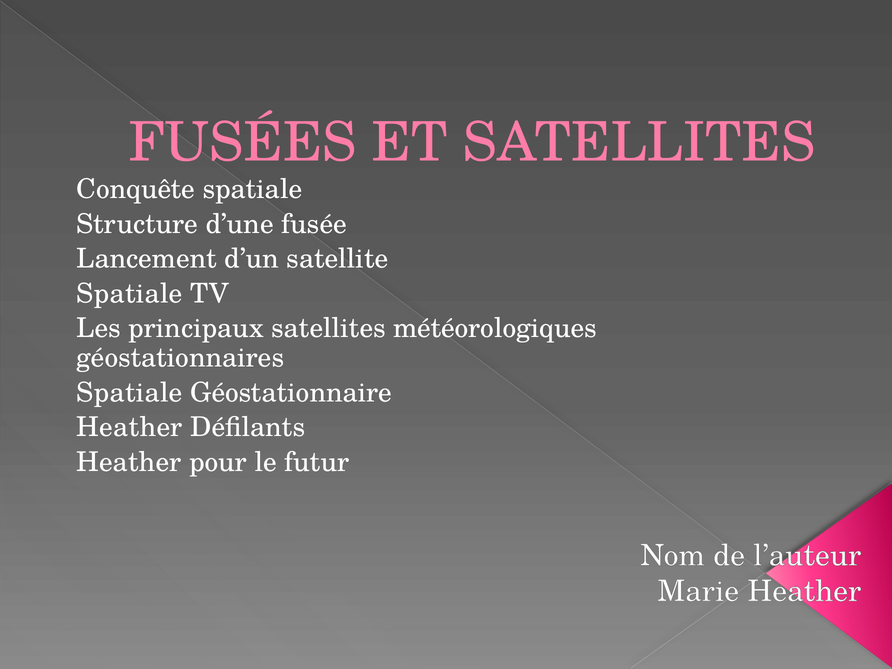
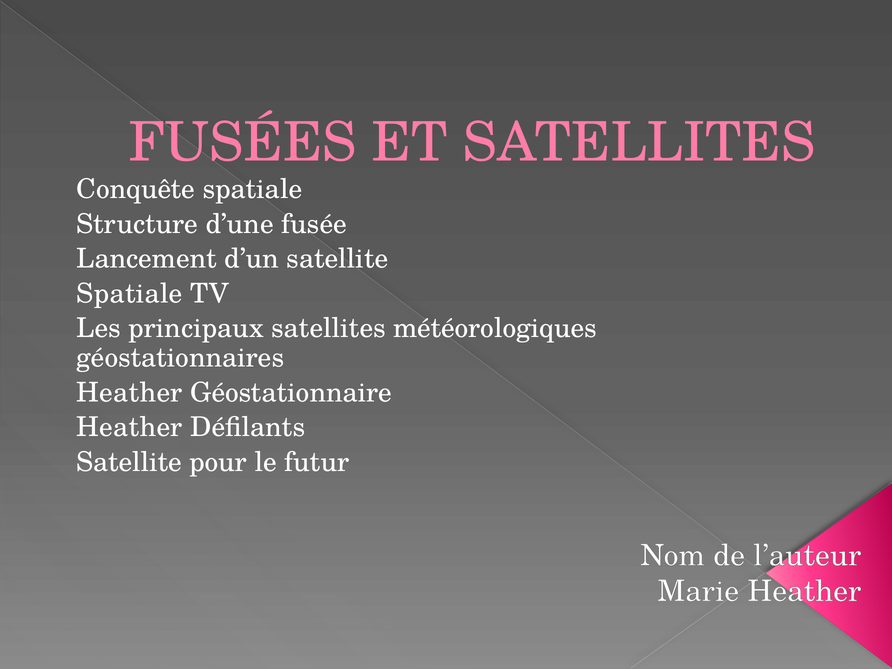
Spatiale: Spatiale -> Heather (129, 393)
Heather: Heather -> Satellite (129, 462)
